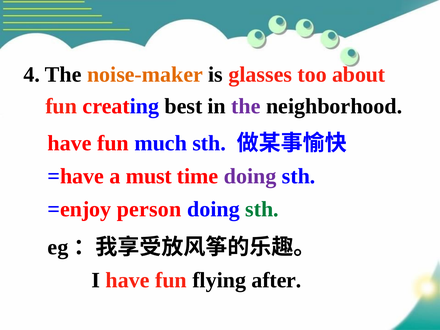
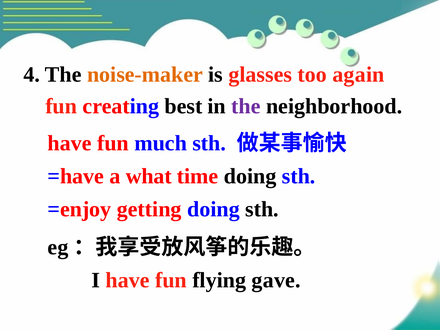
about: about -> again (358, 75)
must: must -> what (149, 176)
doing colour: purple -> black (250, 176)
person: person -> getting (149, 209)
sth colour: green -> black (262, 209)
after: after -> gave (276, 280)
